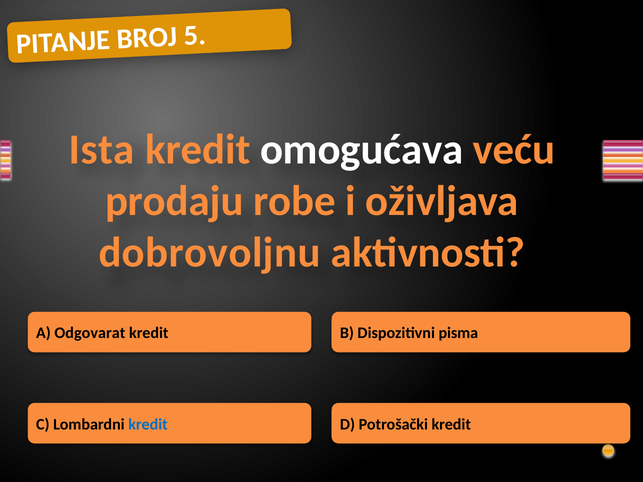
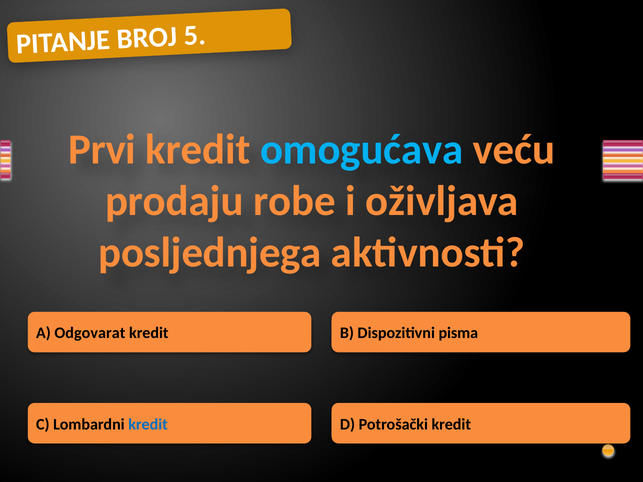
Ista: Ista -> Prvi (102, 150)
omogućava colour: white -> light blue (362, 150)
dobrovoljnu: dobrovoljnu -> posljednjega (210, 252)
